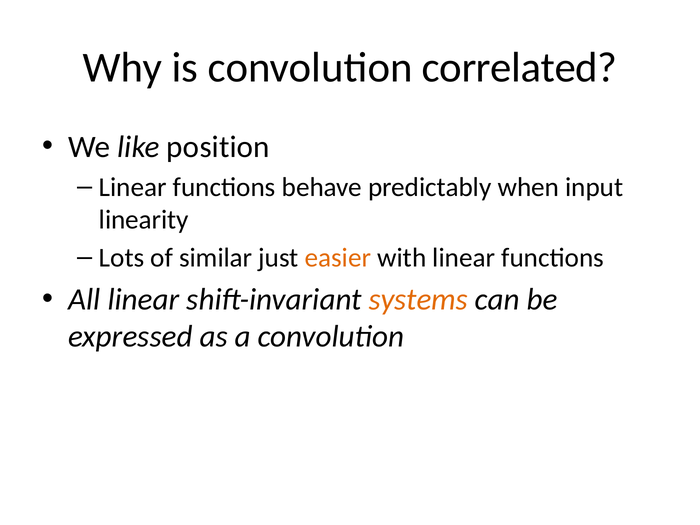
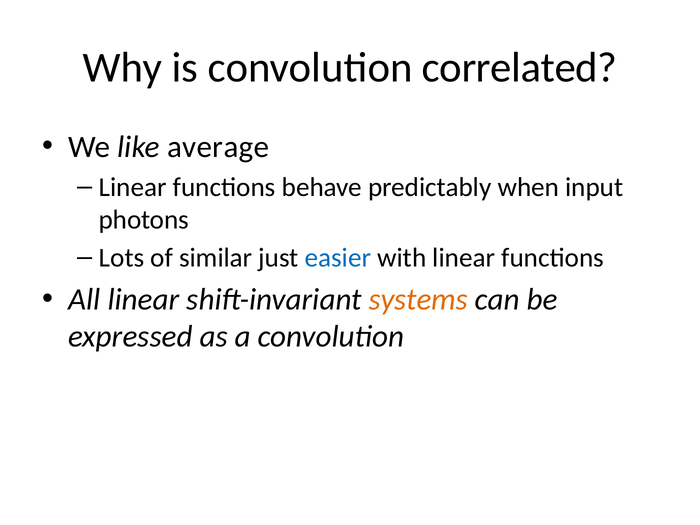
position: position -> average (218, 147)
linearity: linearity -> photons (144, 220)
easier colour: orange -> blue (338, 258)
